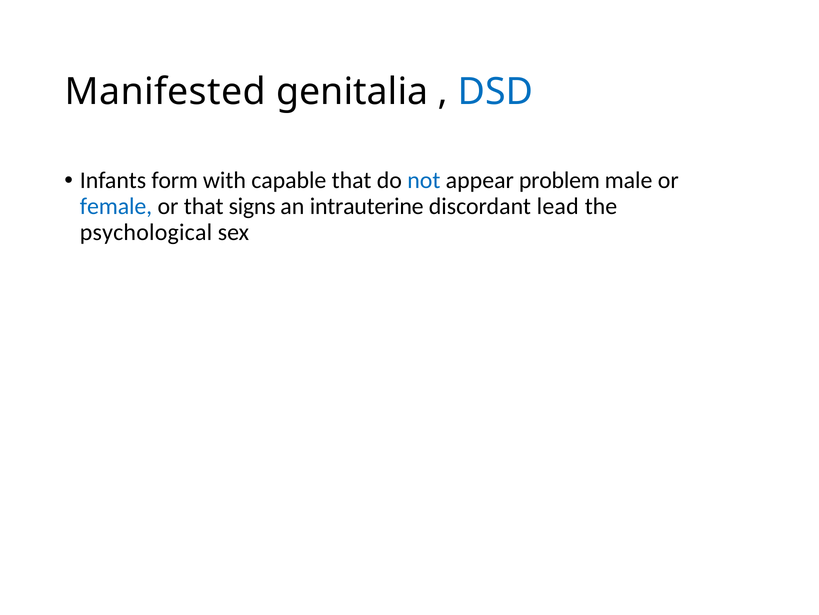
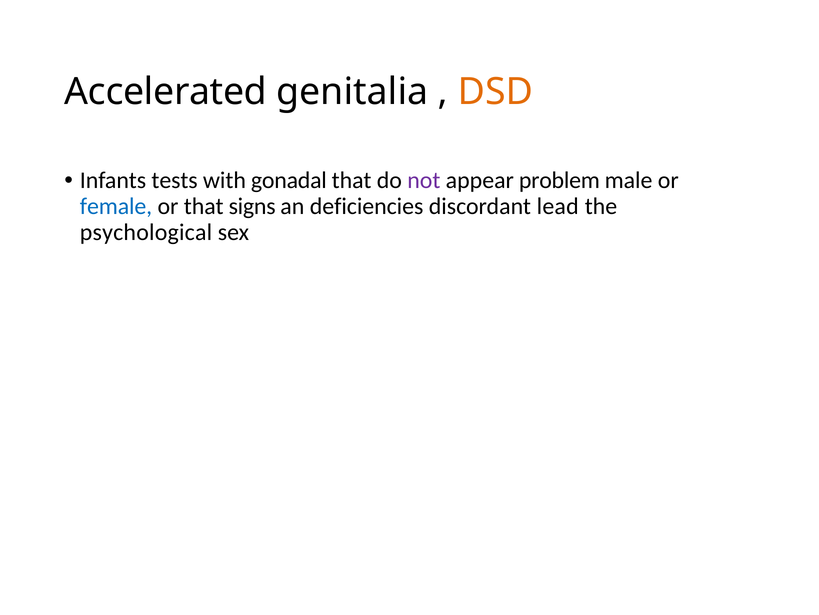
Manifested: Manifested -> Accelerated (166, 92)
DSD colour: blue -> orange (495, 92)
form: form -> tests (175, 180)
capable: capable -> gonadal (289, 180)
not colour: blue -> purple (424, 180)
intrauterine: intrauterine -> deficiencies (367, 206)
